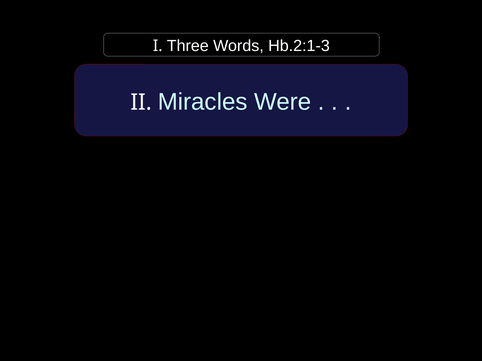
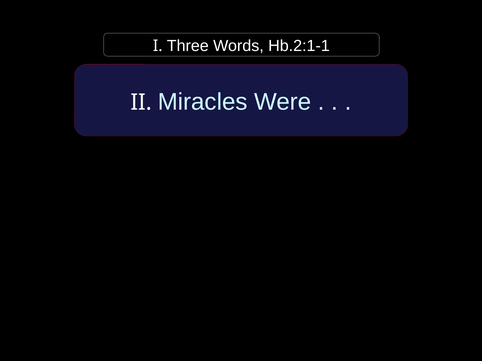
Hb.2:1-3: Hb.2:1-3 -> Hb.2:1-1 (299, 46)
